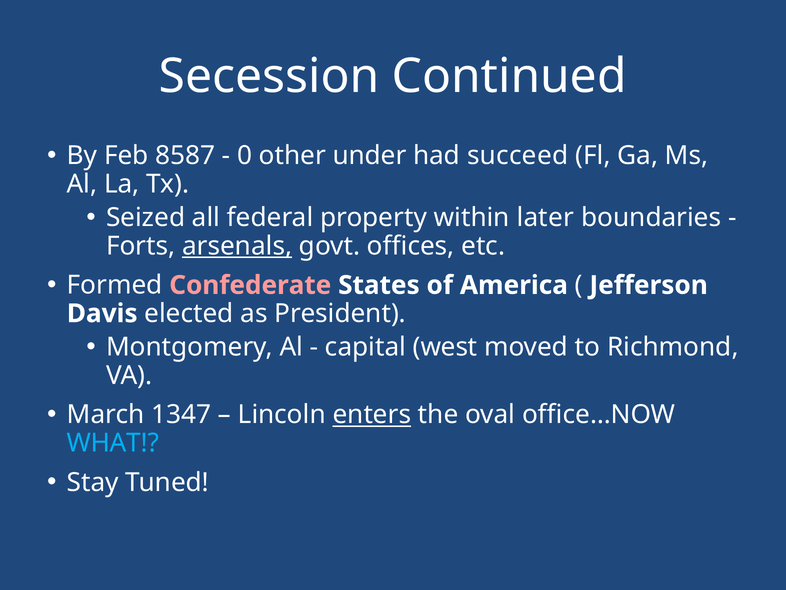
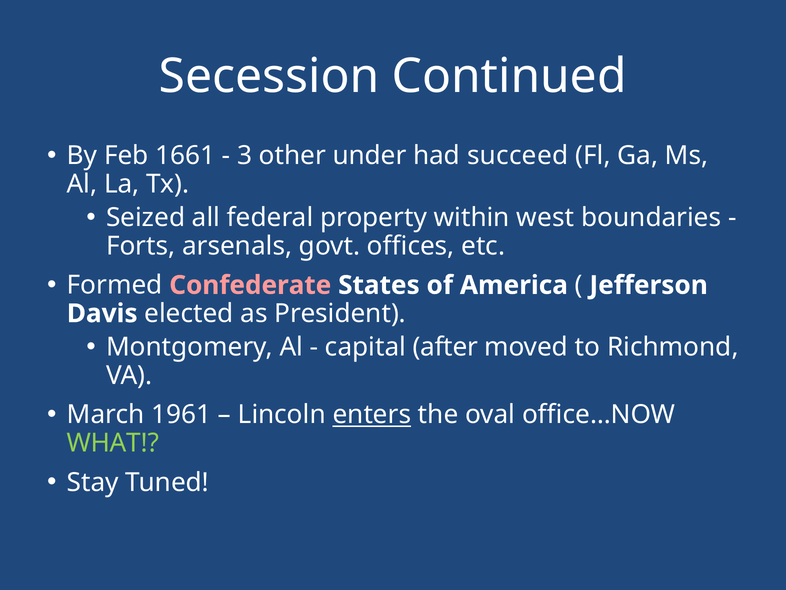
8587: 8587 -> 1661 (185, 155)
0: 0 -> 3 (245, 155)
later: later -> west (545, 217)
arsenals underline: present -> none (237, 246)
west: west -> after (445, 347)
1347: 1347 -> 1961 (181, 414)
WHAT colour: light blue -> light green (113, 443)
